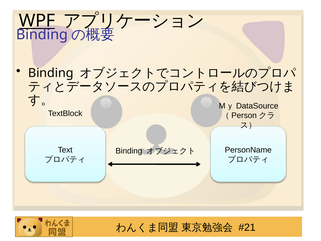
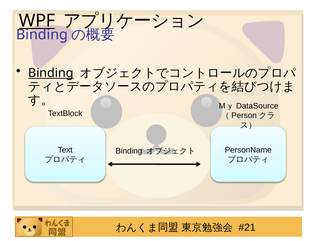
Binding underline: none -> present (51, 73)
